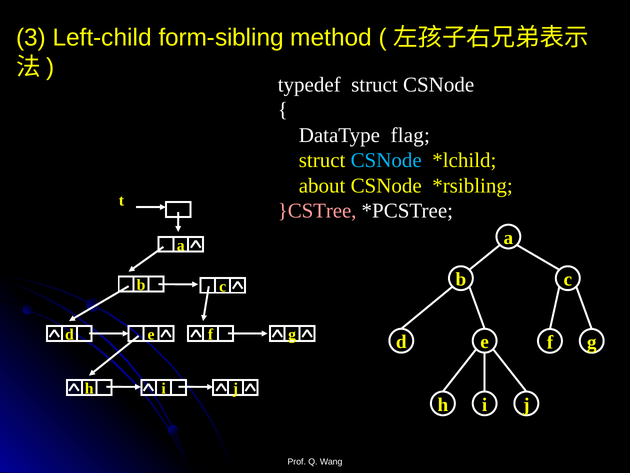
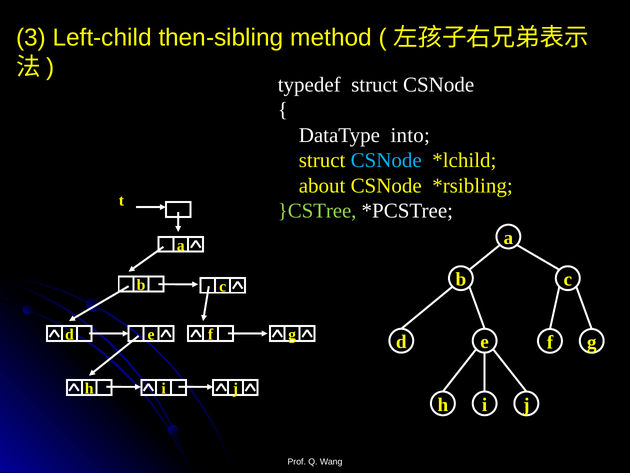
form-sibling: form-sibling -> then-sibling (221, 38)
flag: flag -> into (410, 135)
}CSTree colour: pink -> light green (317, 211)
